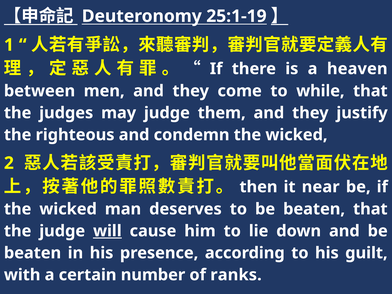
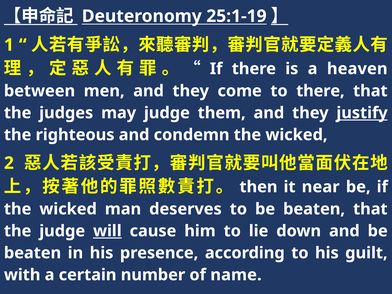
to while: while -> there (320, 91)
justify underline: none -> present (362, 113)
ranks: ranks -> name (236, 275)
